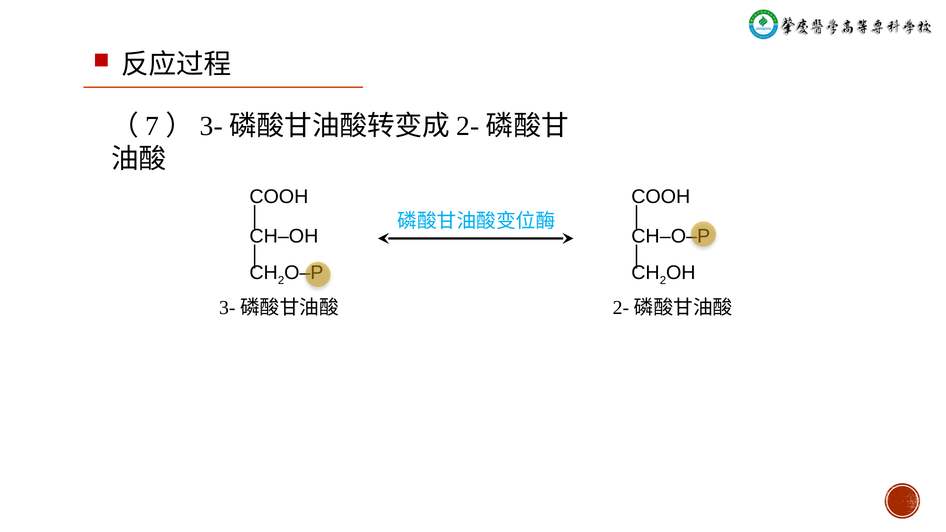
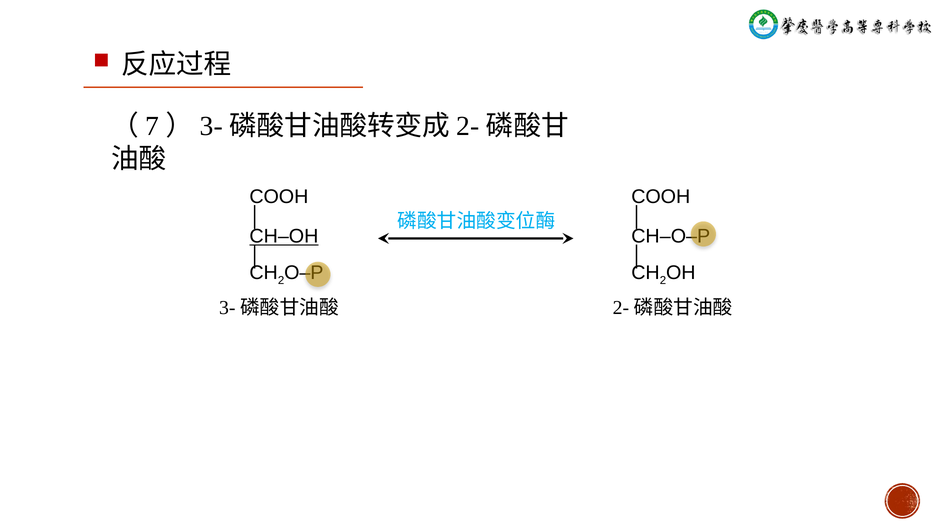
CH‒OH underline: none -> present (284, 236)
